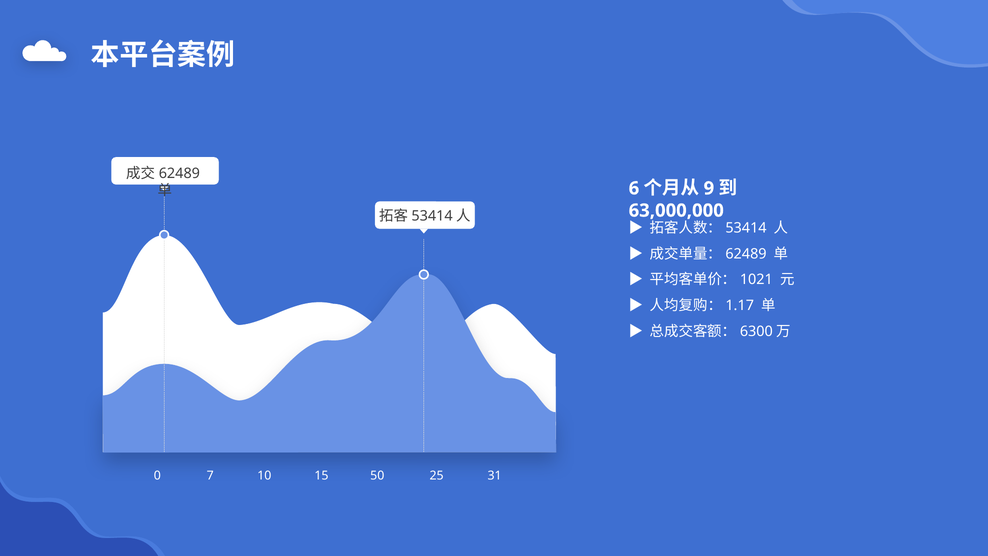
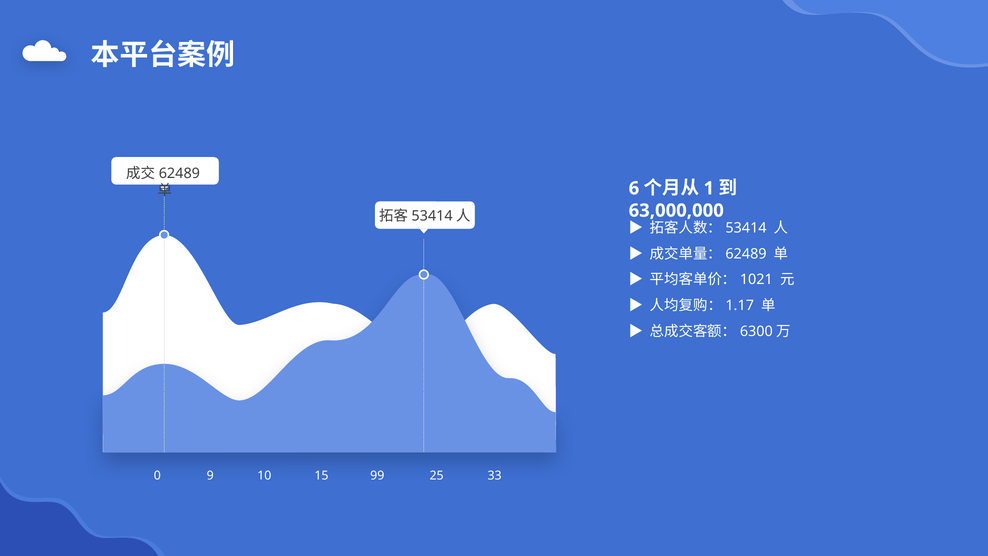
9: 9 -> 1 (709, 188)
7: 7 -> 9 (210, 475)
50: 50 -> 99 (377, 475)
31: 31 -> 33 (495, 475)
